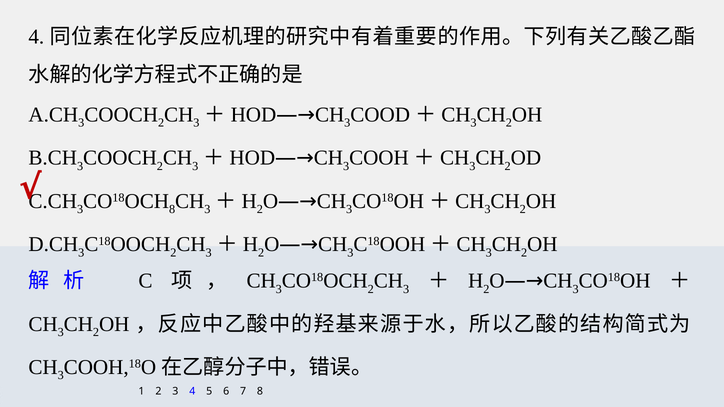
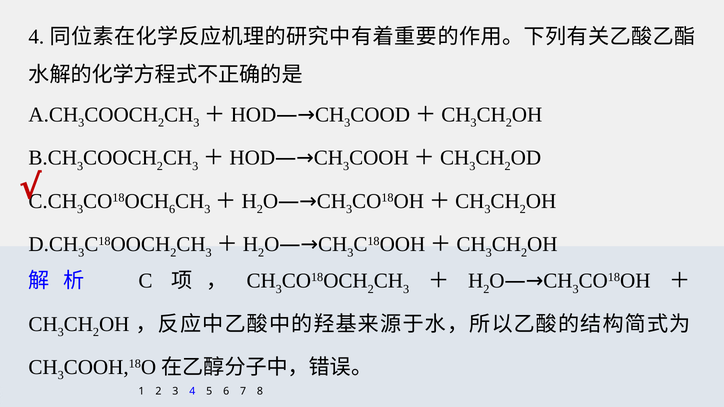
8: 8 -> 6 (172, 210)
